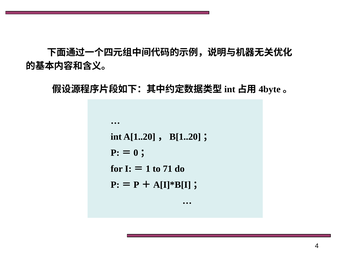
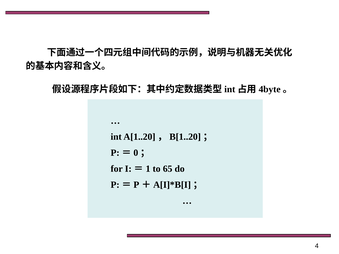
71: 71 -> 65 (168, 169)
